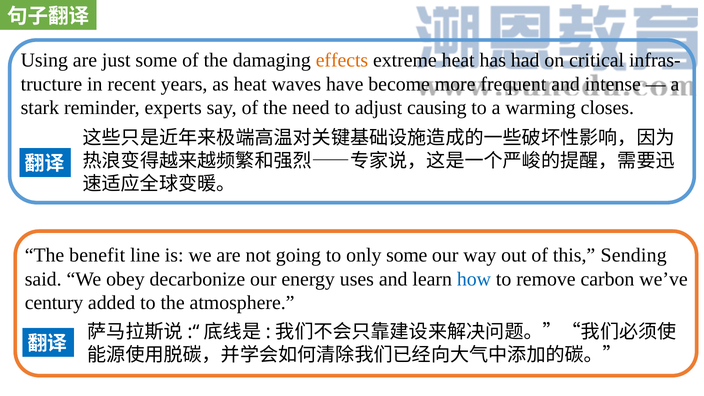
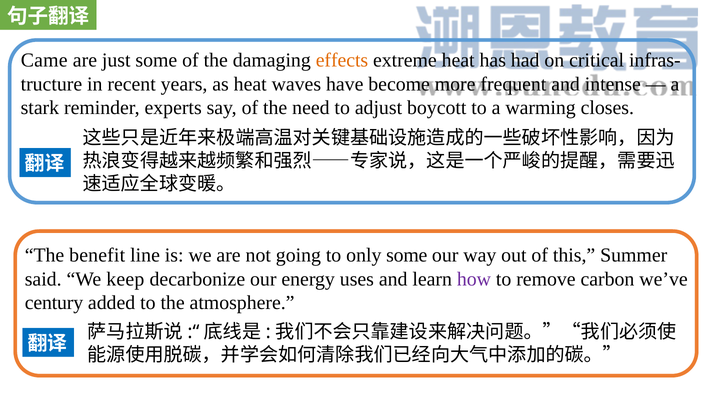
Using: Using -> Came (44, 60)
causing: causing -> boycott (437, 108)
Sending: Sending -> Summer (634, 255)
obey: obey -> keep (125, 279)
how colour: blue -> purple (474, 279)
